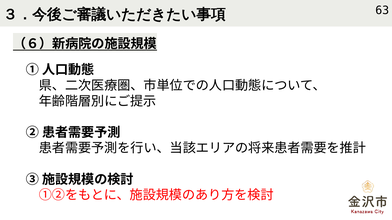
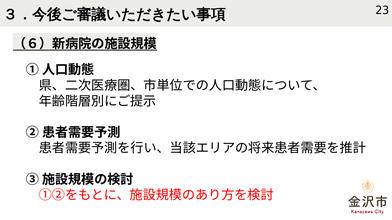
63: 63 -> 23 (382, 10)
